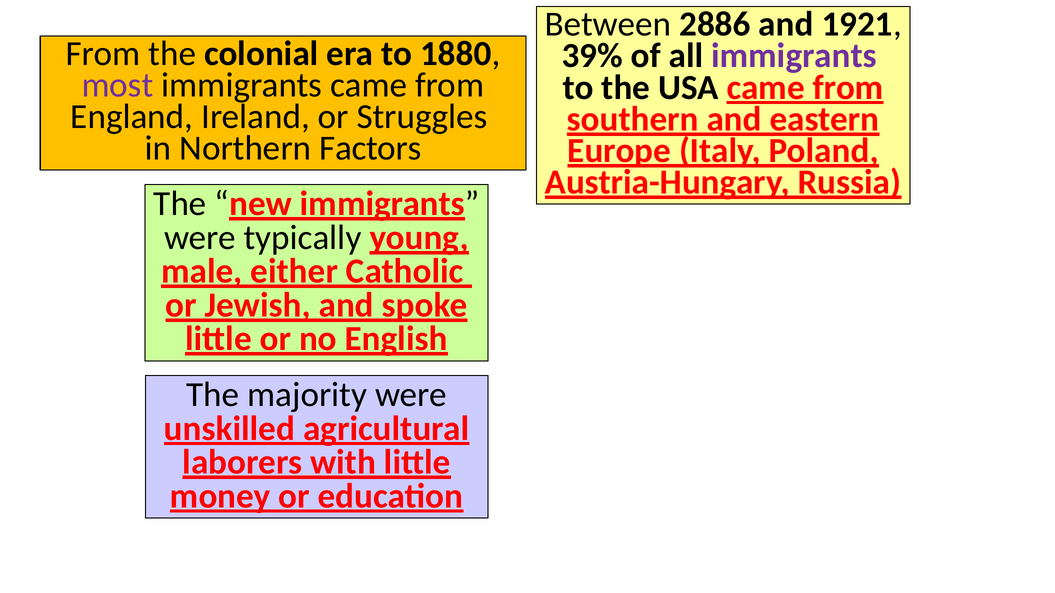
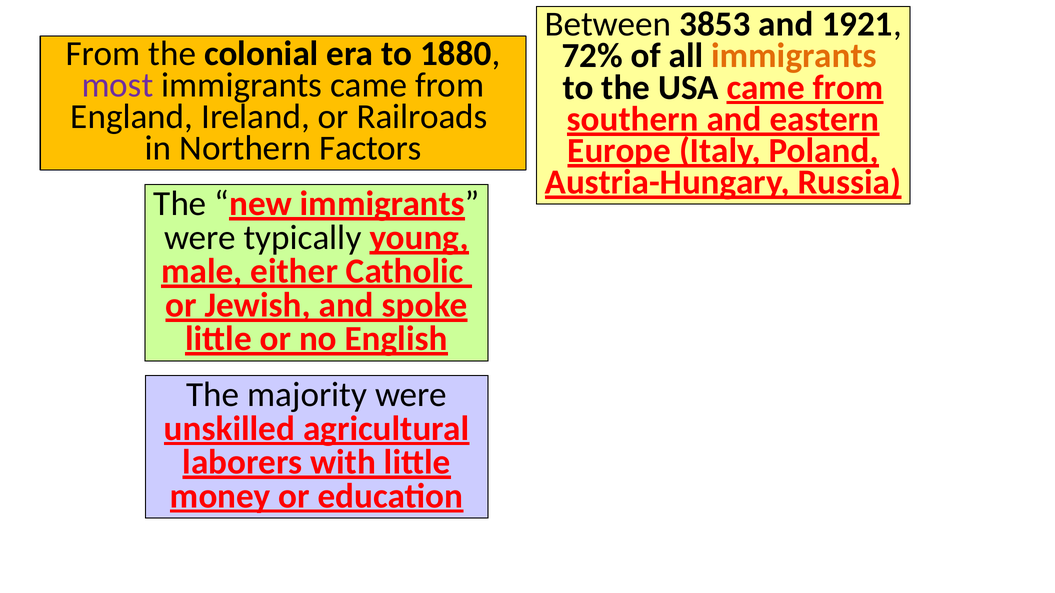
2886: 2886 -> 3853 (715, 24)
39%: 39% -> 72% (592, 56)
immigrants colour: purple -> orange (794, 56)
Struggles: Struggles -> Railroads (422, 117)
